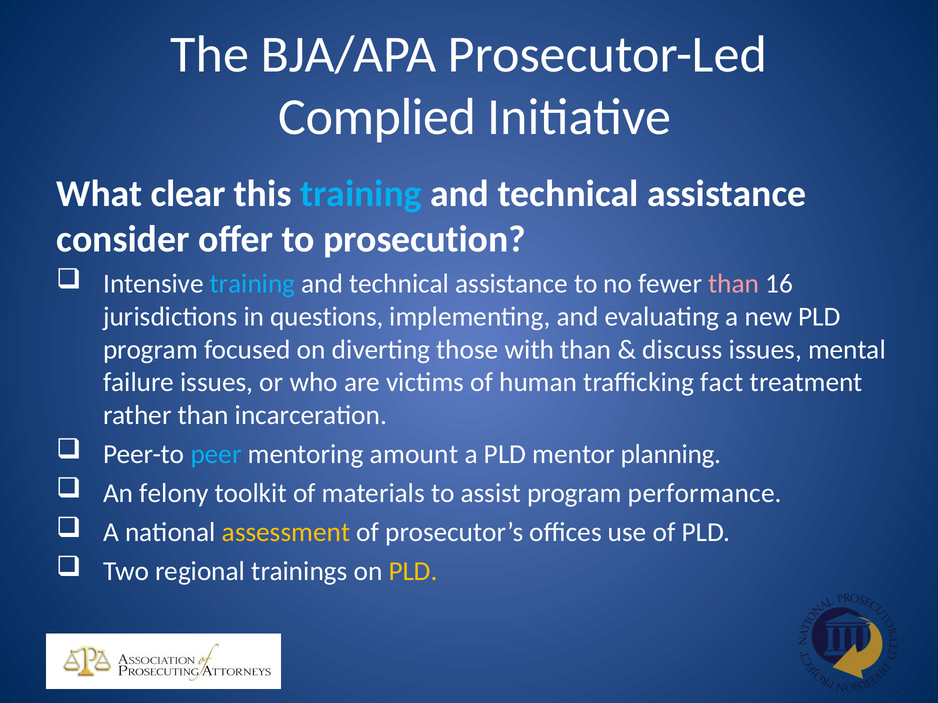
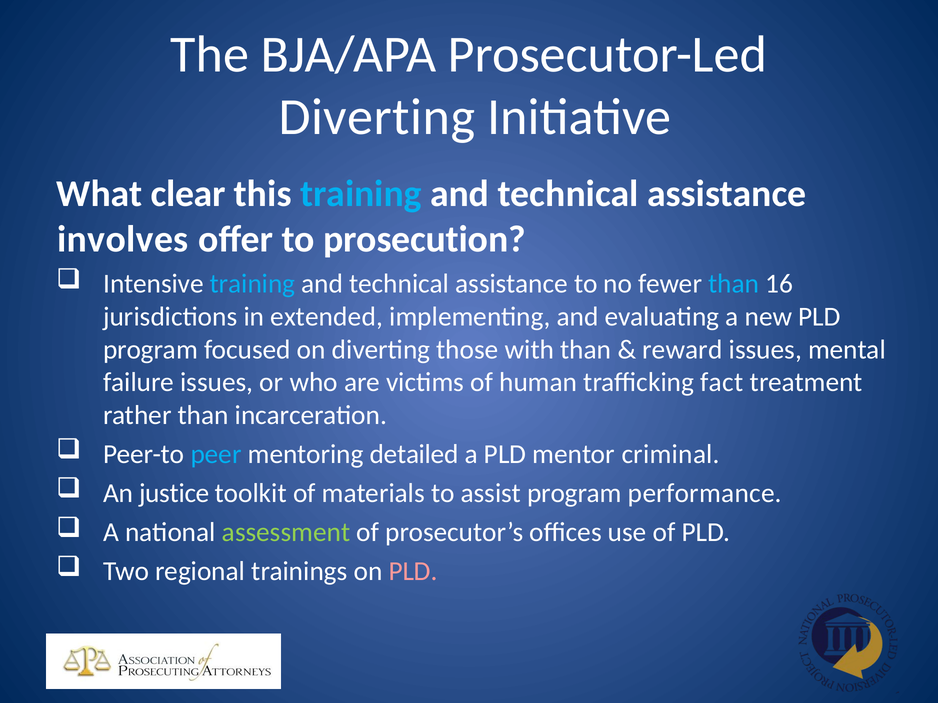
Complied: Complied -> Diverting (377, 117)
consider: consider -> involves (123, 240)
than colour: pink -> light blue (734, 284)
questions: questions -> extended (327, 317)
discuss: discuss -> reward (682, 350)
amount: amount -> detailed (414, 455)
planning: planning -> criminal (671, 455)
felony: felony -> justice (174, 494)
assessment colour: yellow -> light green (286, 533)
PLD colour: yellow -> pink (413, 572)
